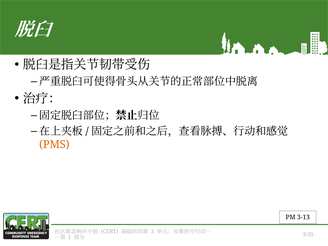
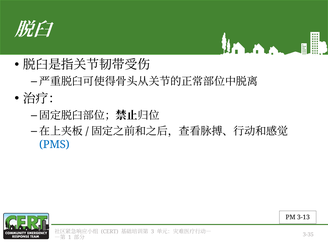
PMS colour: orange -> blue (54, 144)
